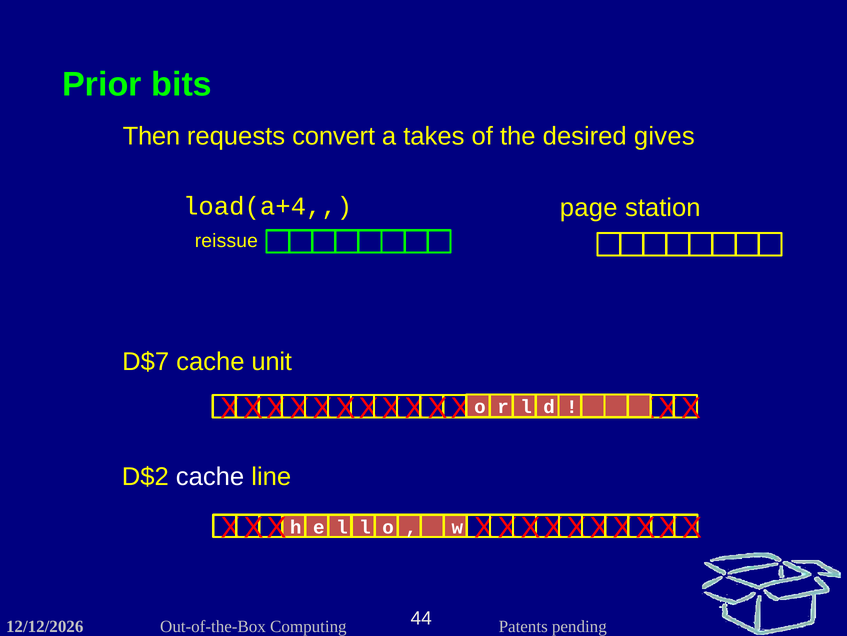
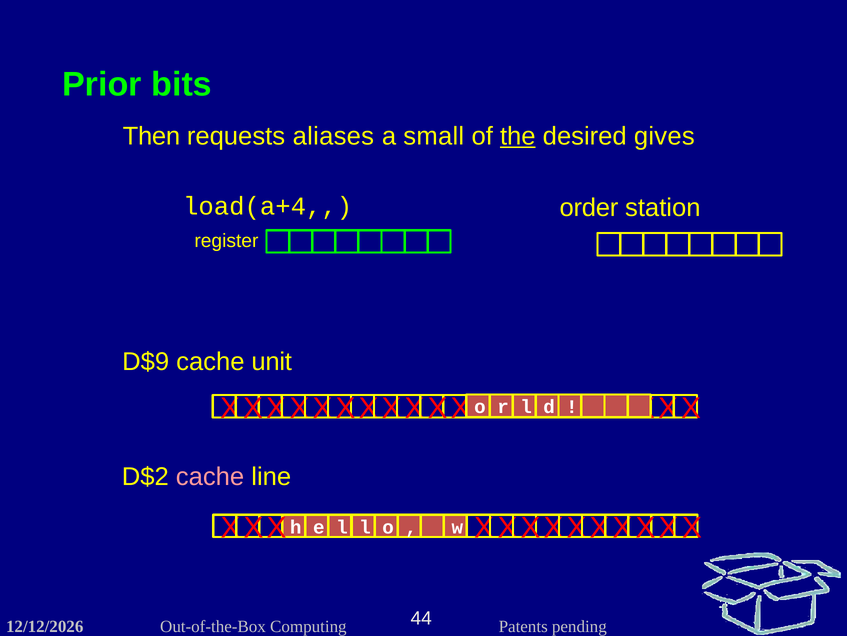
convert: convert -> aliases (333, 136)
takes: takes -> small (434, 136)
the underline: none -> present (518, 136)
page: page -> order (589, 208)
reissue: reissue -> register (226, 241)
D$7: D$7 -> D$9 (146, 361)
cache colour: white -> pink (210, 477)
